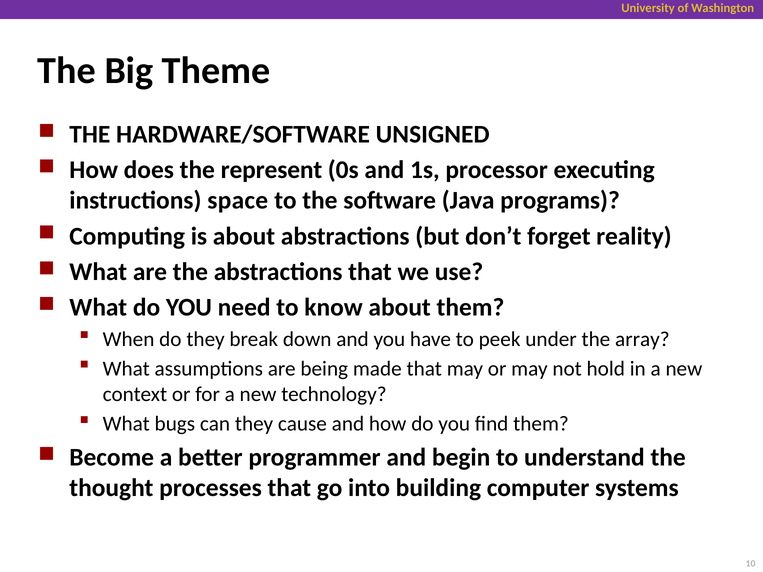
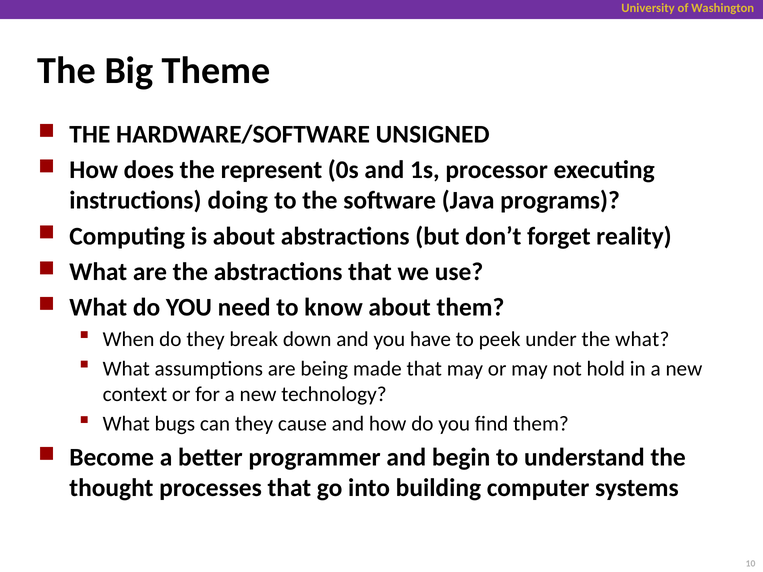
space: space -> doing (238, 201)
the array: array -> what (642, 339)
